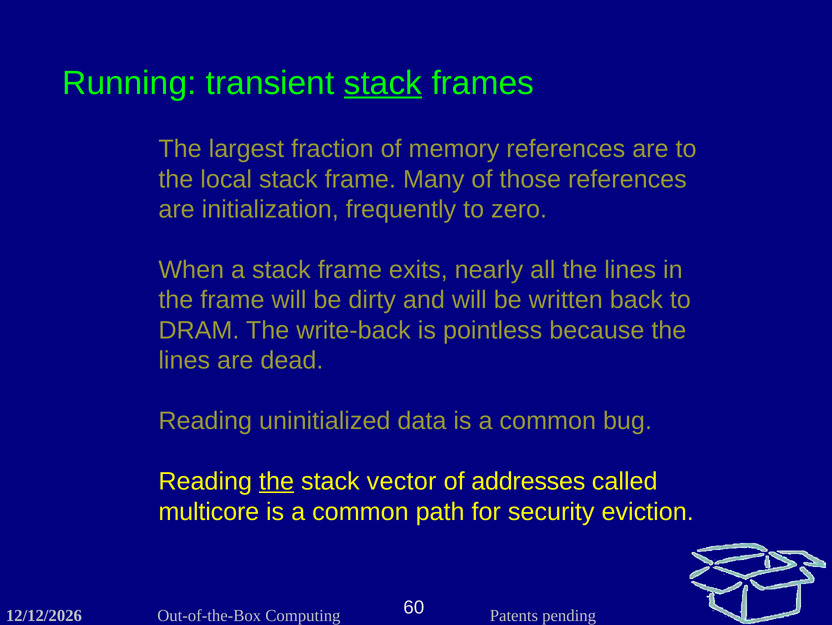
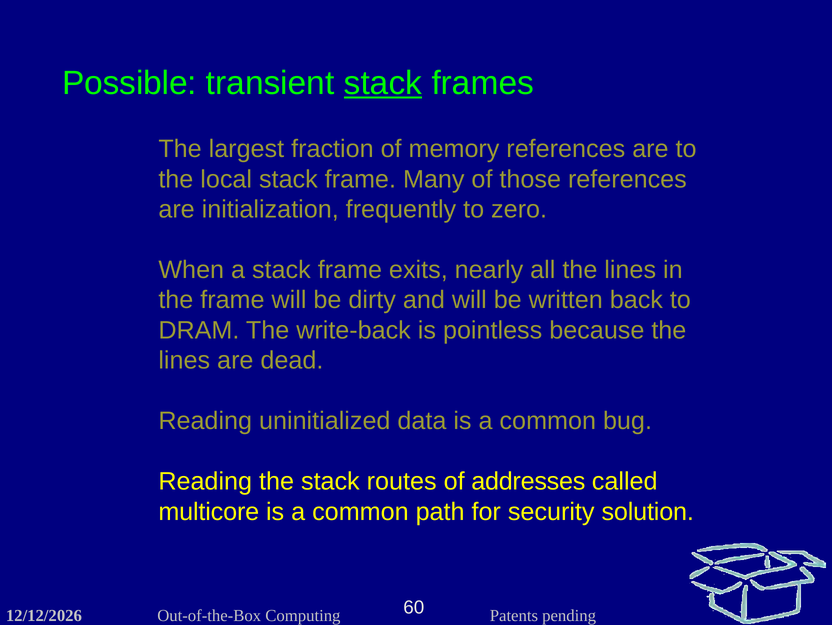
Running: Running -> Possible (130, 83)
the underline: present -> none (277, 481)
vector: vector -> routes (402, 481)
eviction: eviction -> solution (648, 511)
